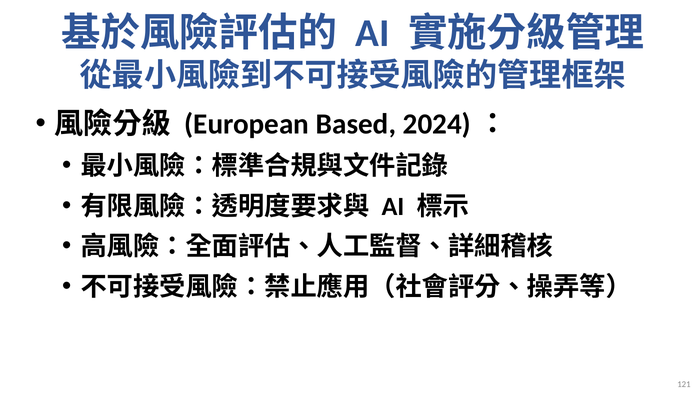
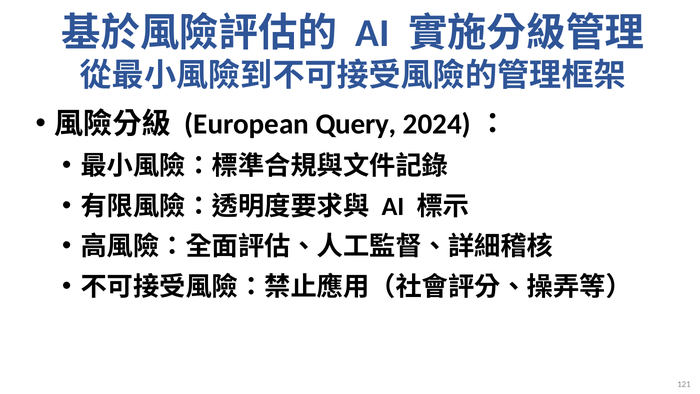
Based: Based -> Query (356, 124)
